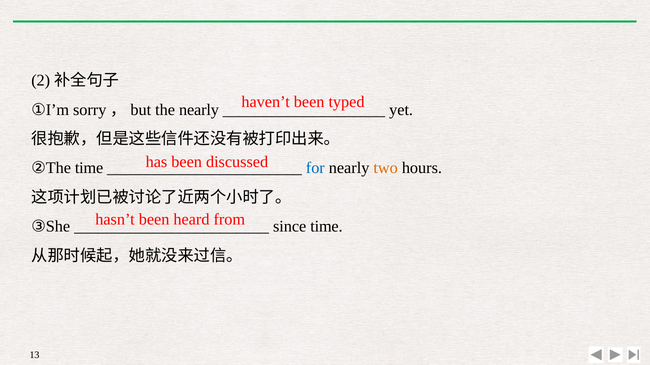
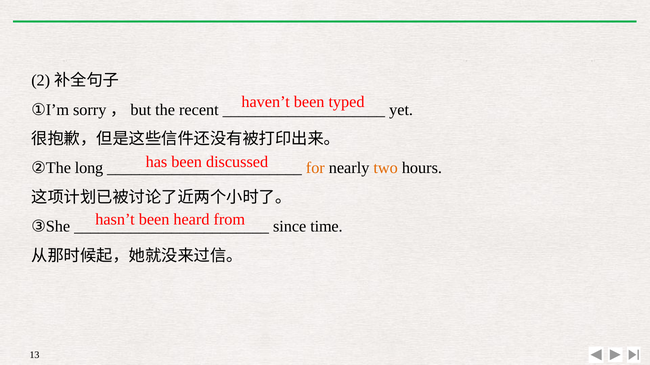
the nearly: nearly -> recent (199, 110)
②The time: time -> long (89, 168)
for colour: blue -> orange (315, 168)
